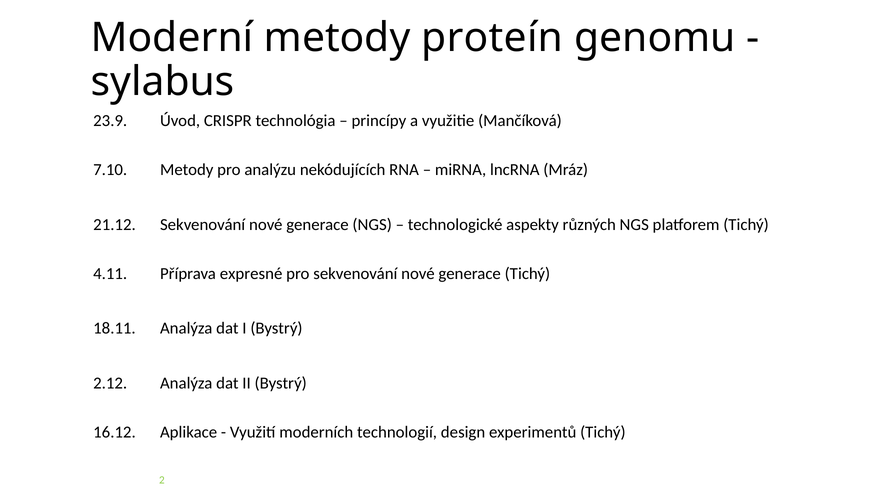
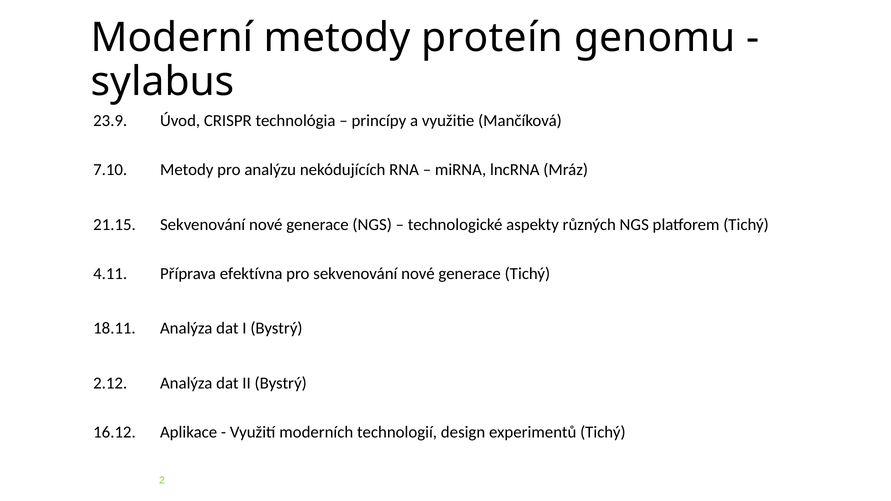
21.12: 21.12 -> 21.15 (115, 225)
expresné: expresné -> efektívna (251, 274)
